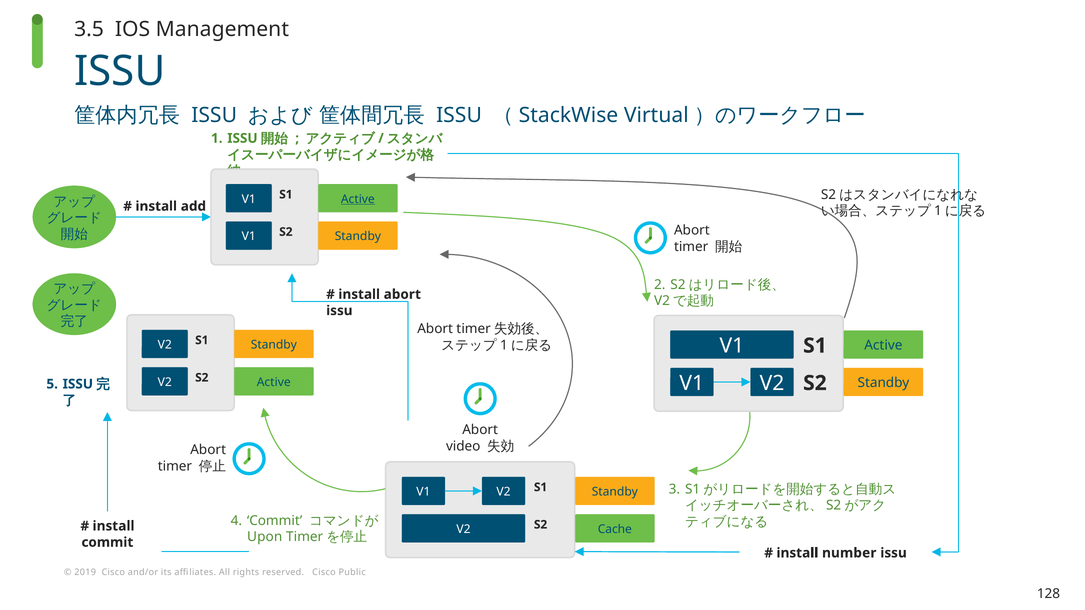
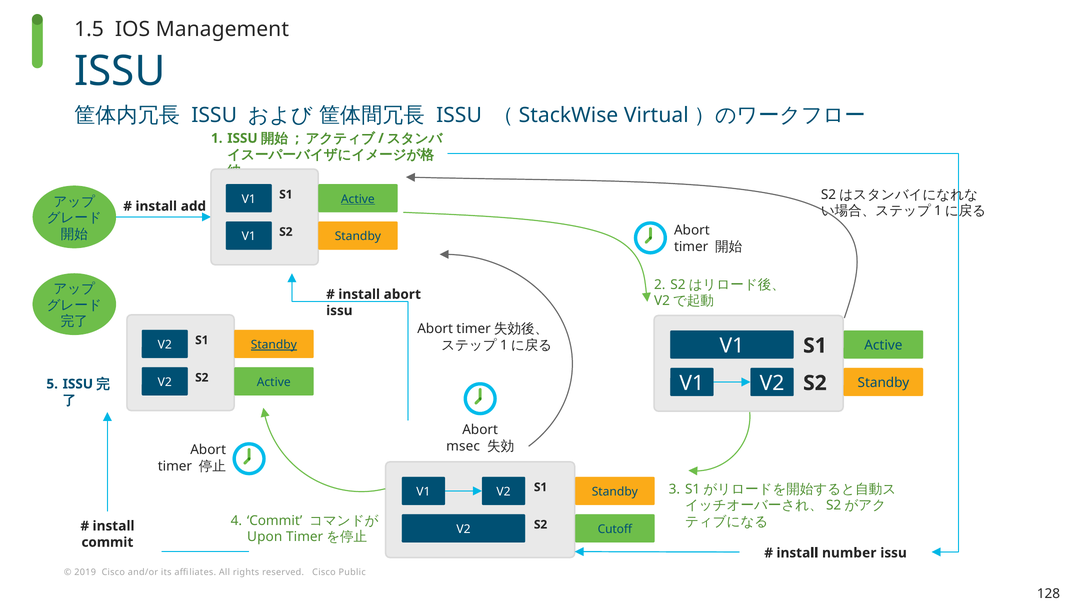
3.5: 3.5 -> 1.5 (89, 29)
Standby underline: none -> present (274, 345)
video: video -> msec (463, 446)
Cache: Cache -> Cutoff (615, 529)
